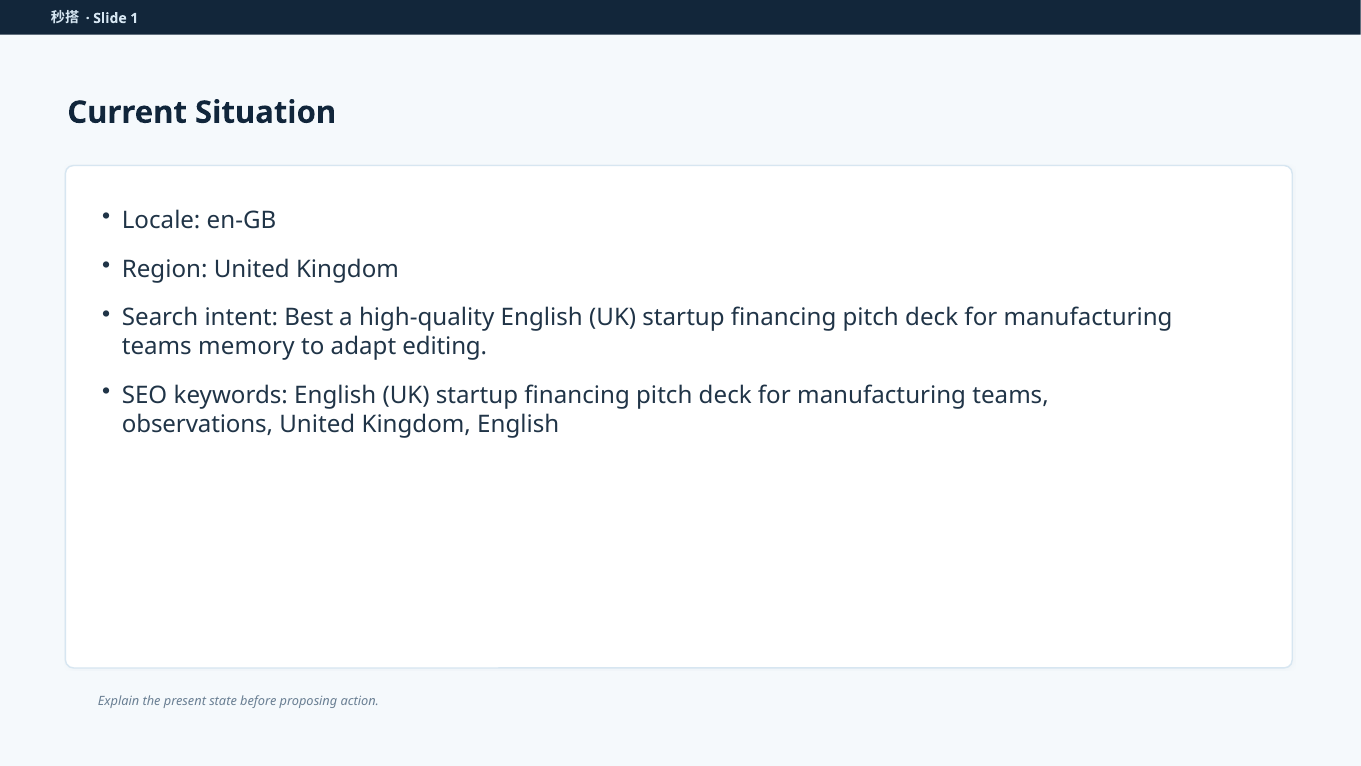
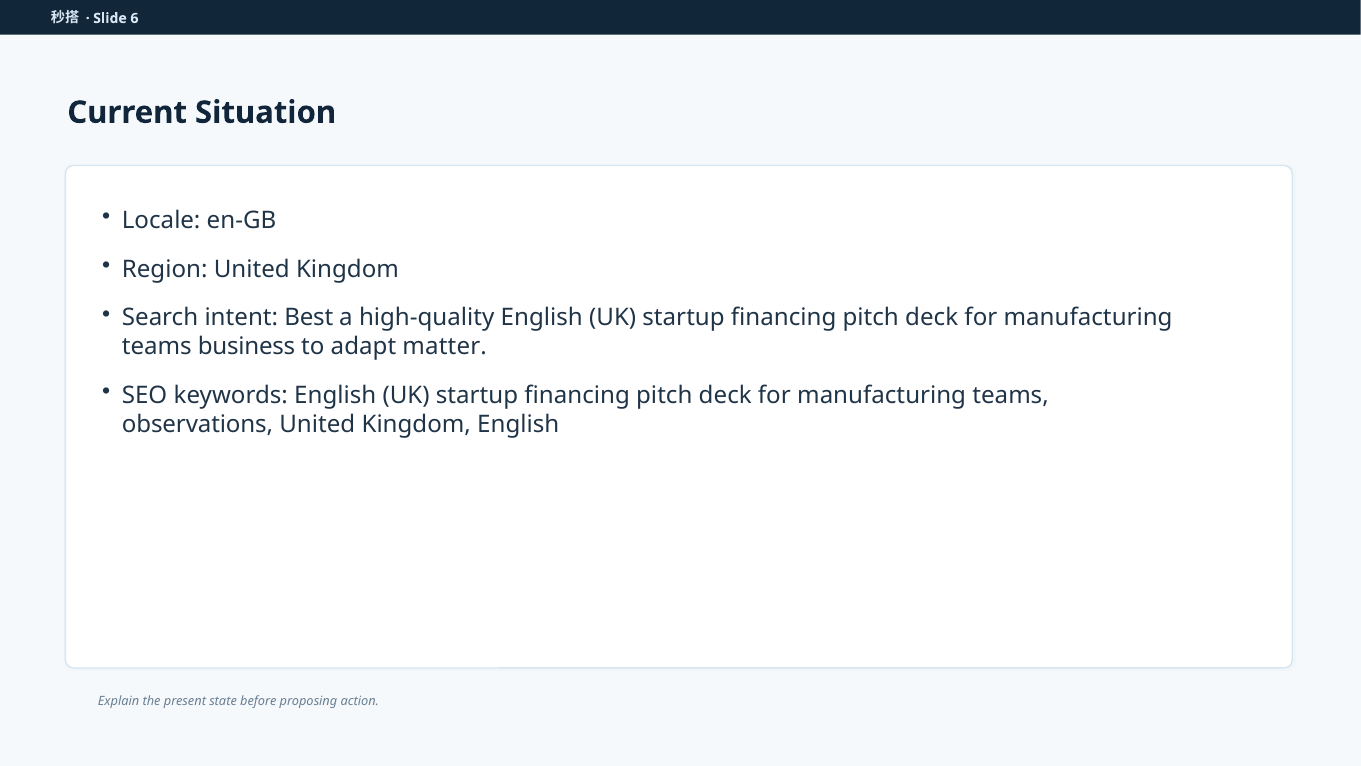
1: 1 -> 6 (134, 18)
memory: memory -> business (247, 347)
editing: editing -> matter (445, 347)
